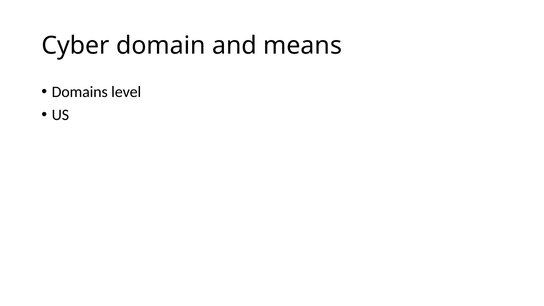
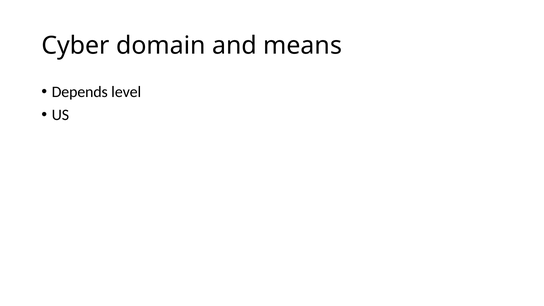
Domains: Domains -> Depends (80, 92)
